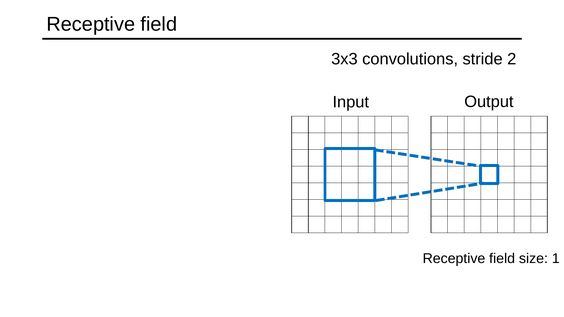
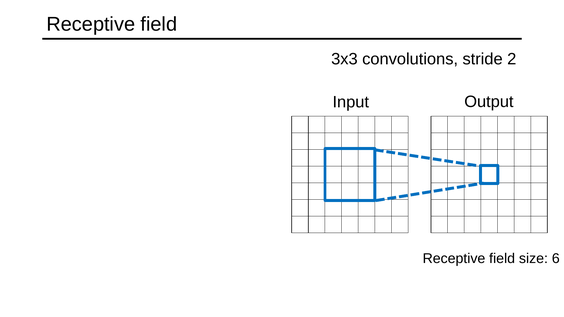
1: 1 -> 6 (556, 259)
